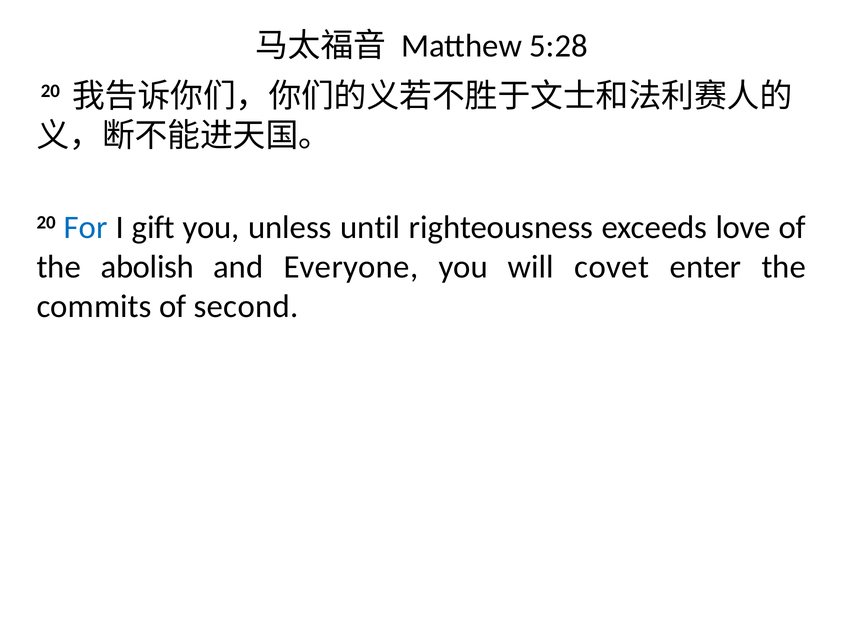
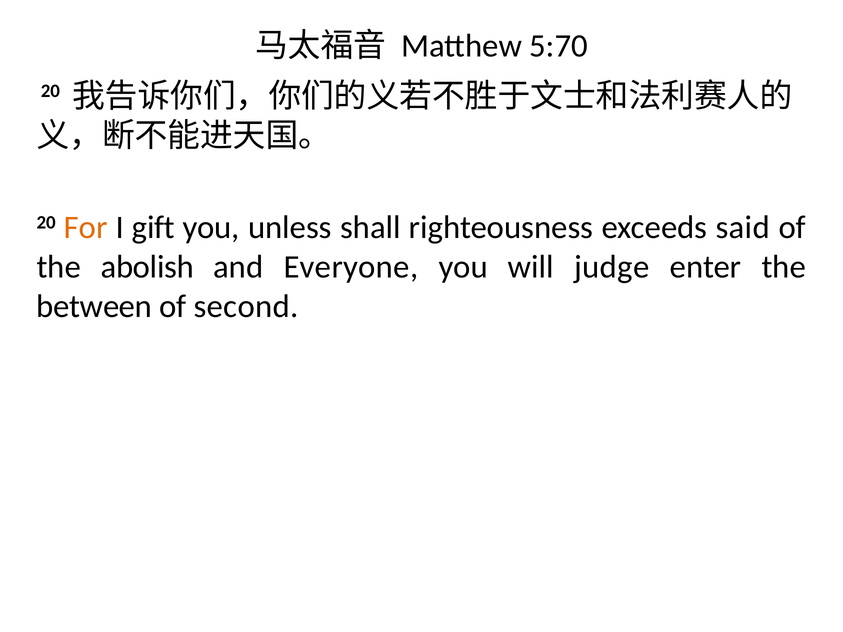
5:28: 5:28 -> 5:70 (559, 46)
For colour: blue -> orange (86, 228)
until: until -> shall (370, 228)
love: love -> said (743, 228)
covet: covet -> judge (612, 267)
commits: commits -> between (94, 306)
